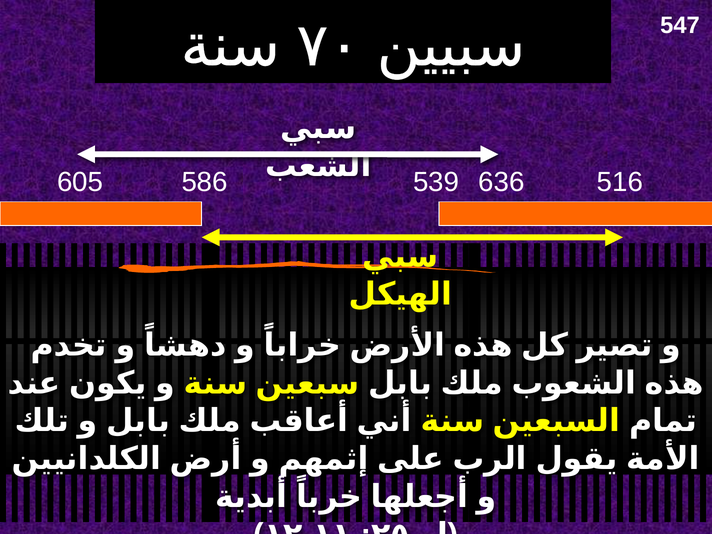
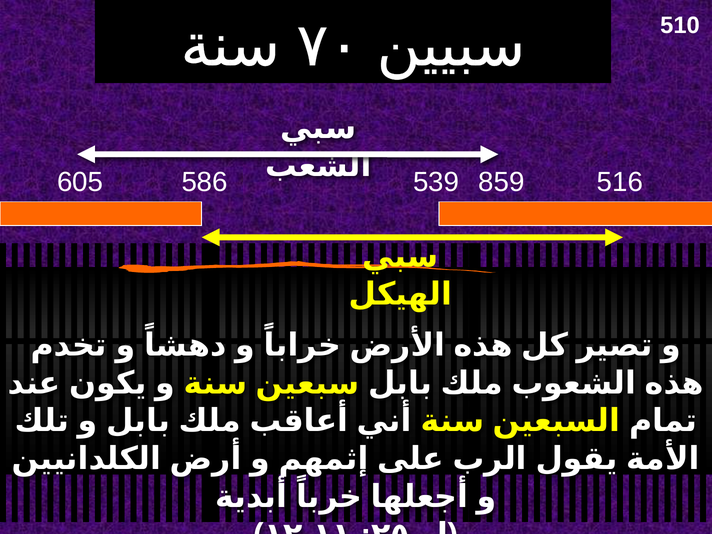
547: 547 -> 510 (680, 25)
636: 636 -> 859 (501, 182)
